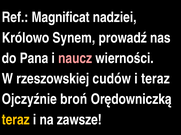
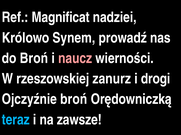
do Pana: Pana -> Broń (34, 59)
cudów: cudów -> zanurz (112, 79)
i teraz: teraz -> drogi (156, 79)
teraz colour: yellow -> light blue (16, 120)
